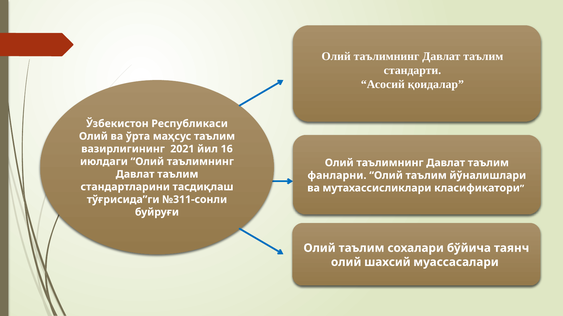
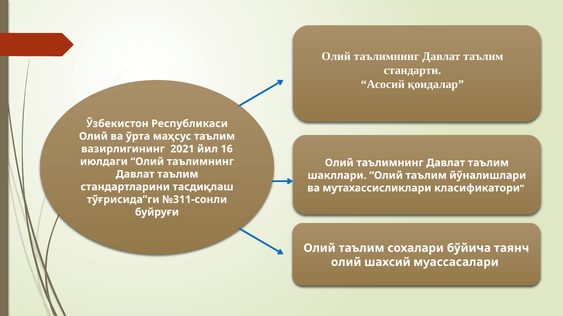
фанларни: фанларни -> шакллари (337, 176)
